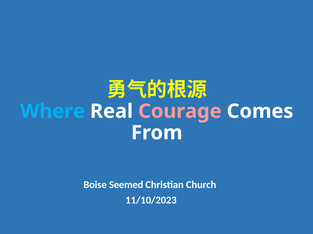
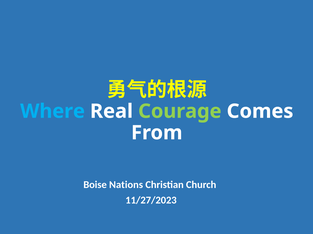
Courage colour: pink -> light green (180, 112)
Seemed: Seemed -> Nations (126, 185)
11/10/2023: 11/10/2023 -> 11/27/2023 (151, 201)
